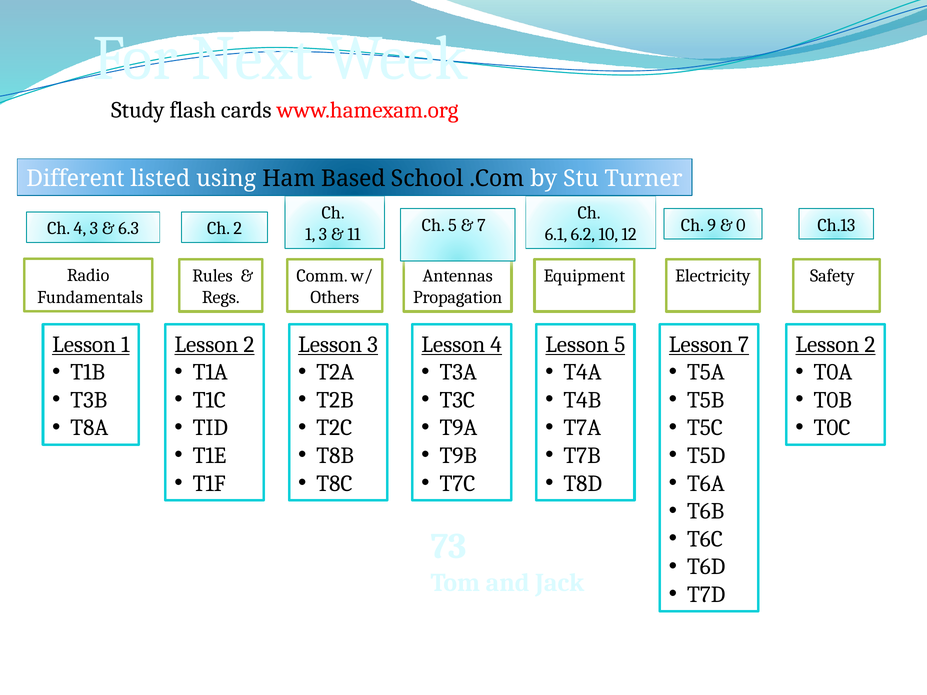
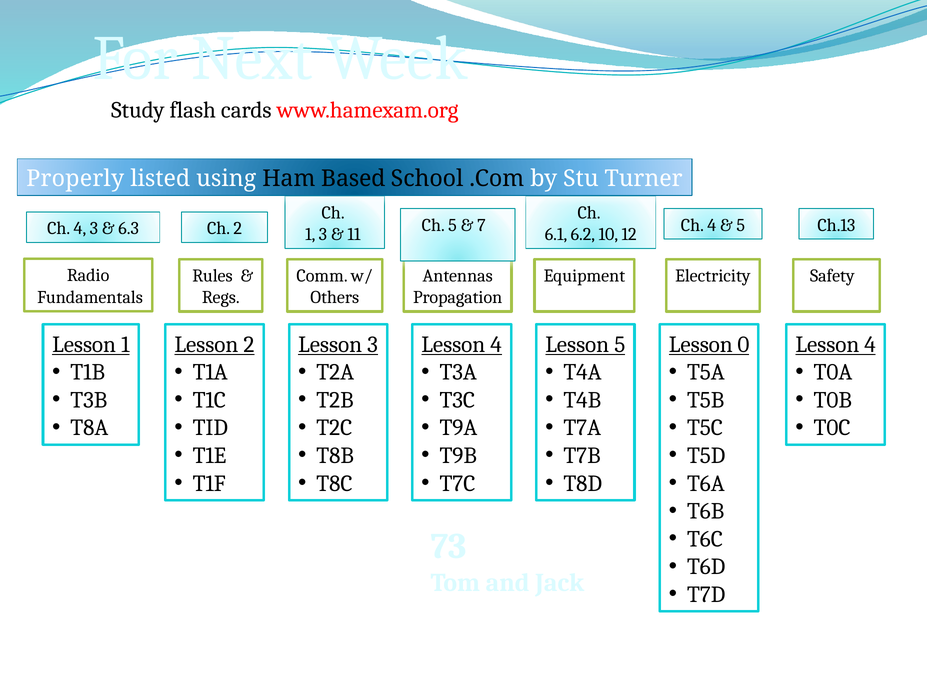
Different: Different -> Properly (75, 179)
9: 9 -> 4 (712, 225)
0: 0 -> 5 (741, 225)
7: 7 -> 0 (743, 345)
2: 2 -> 4 (870, 345)
